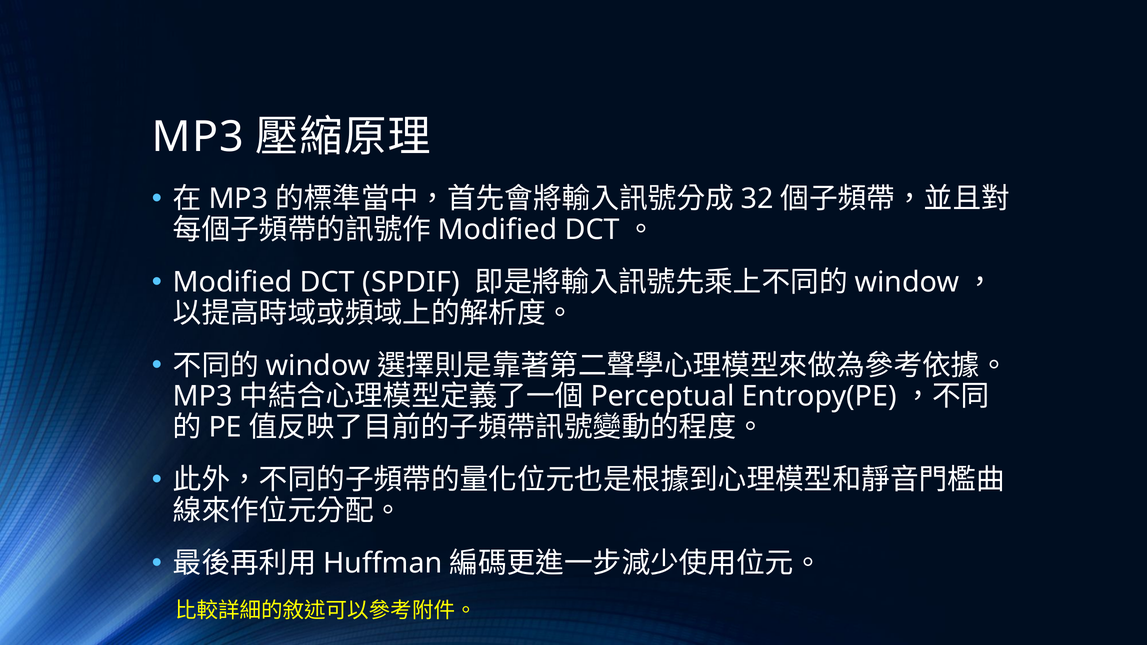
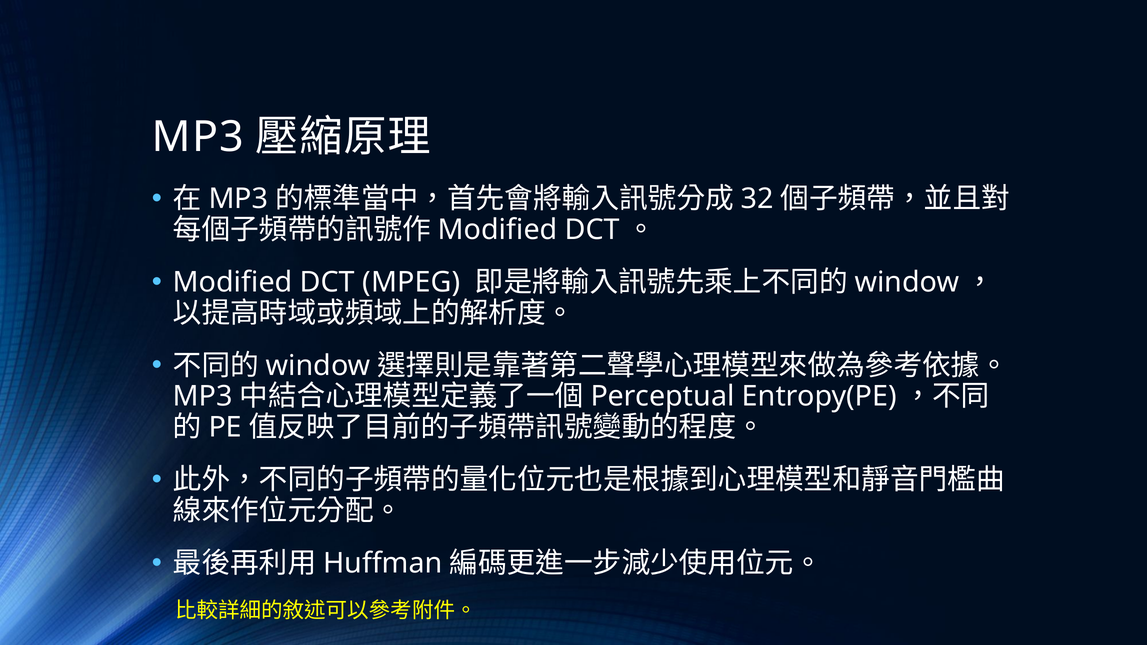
SPDIF: SPDIF -> MPEG (411, 282)
